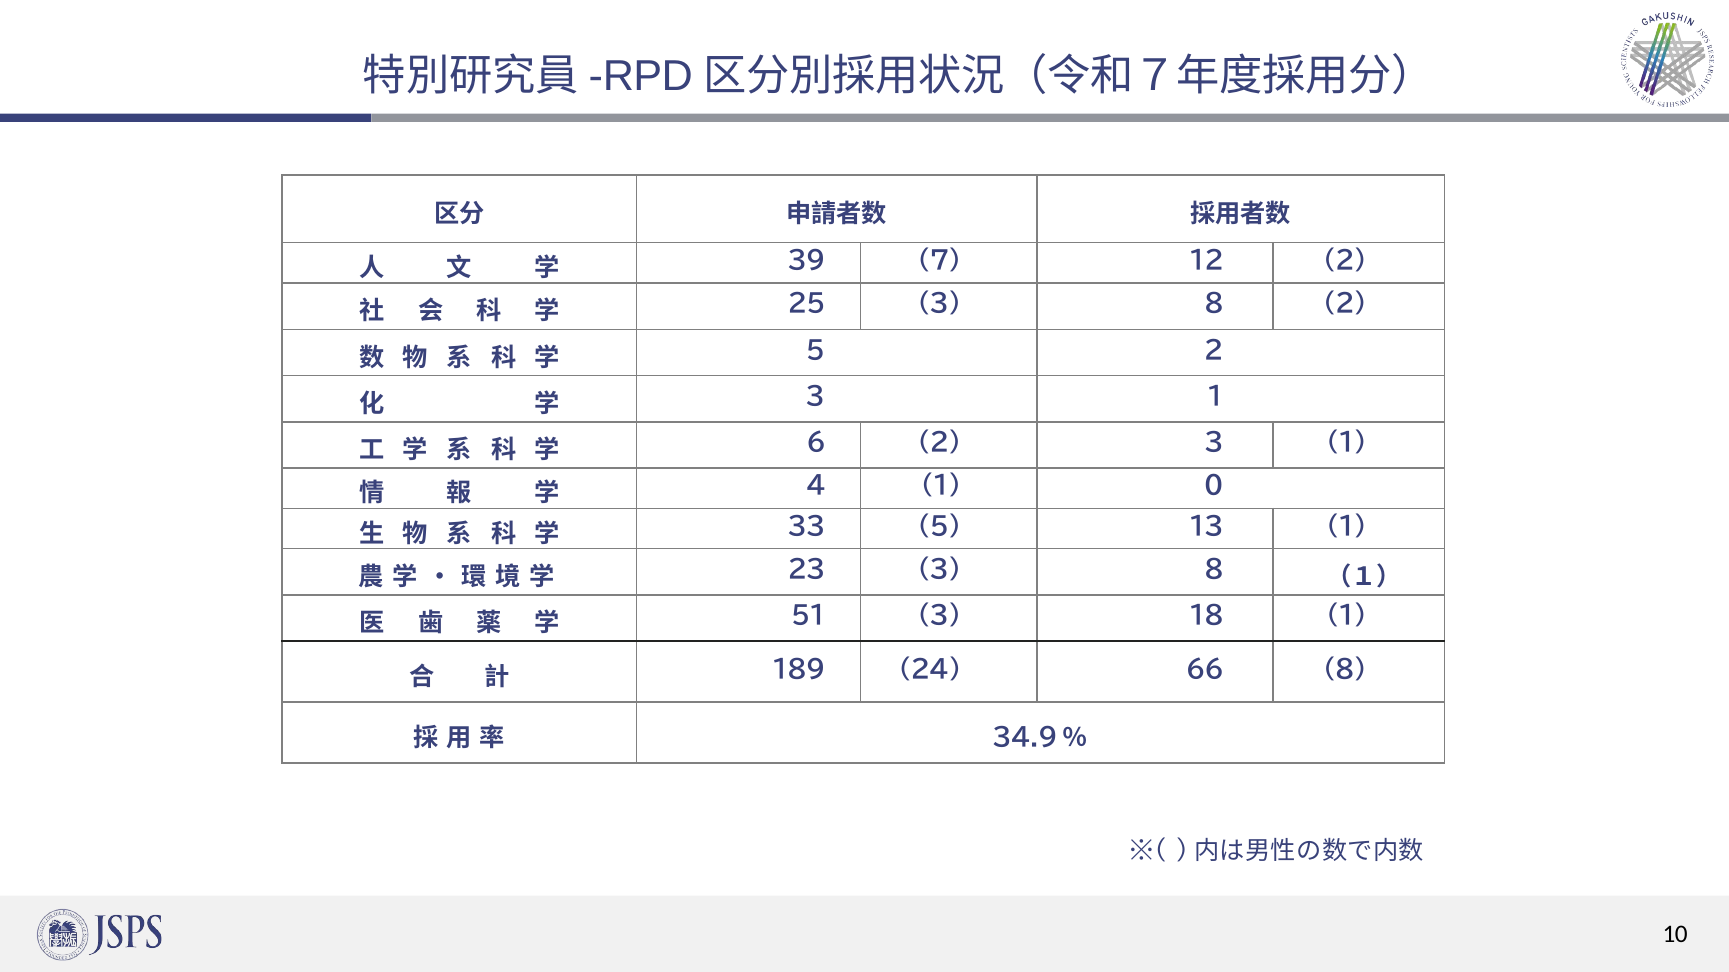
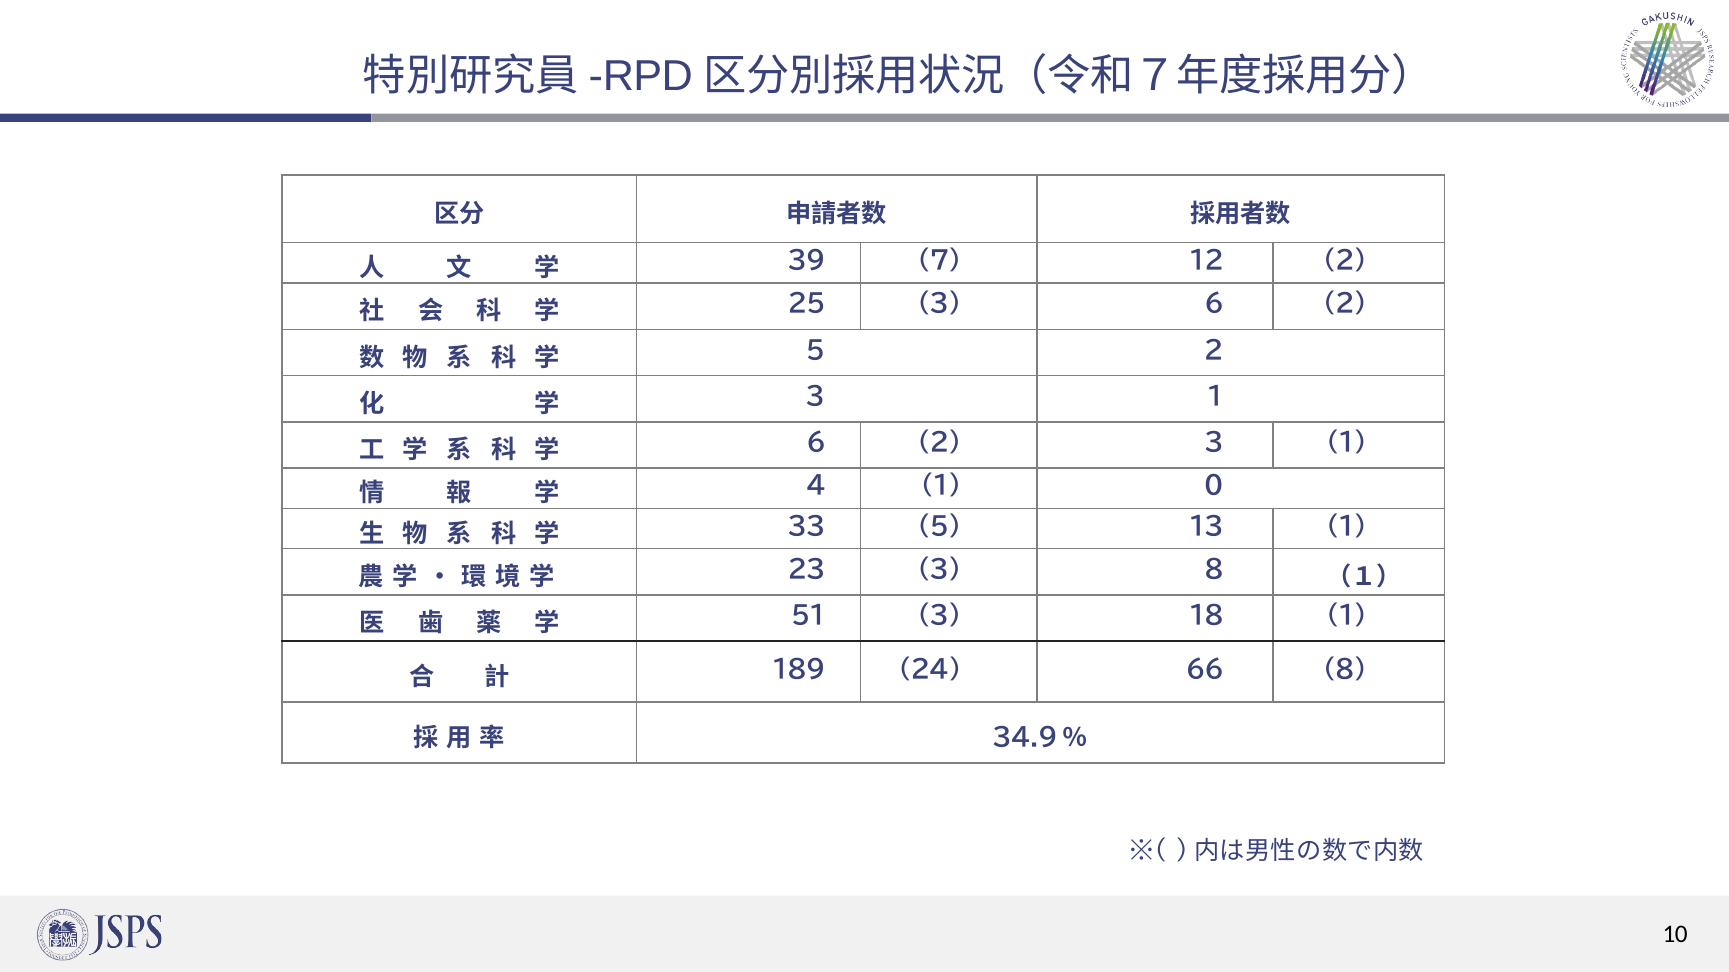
25 3 8: 8 -> 6 (1214, 305)
